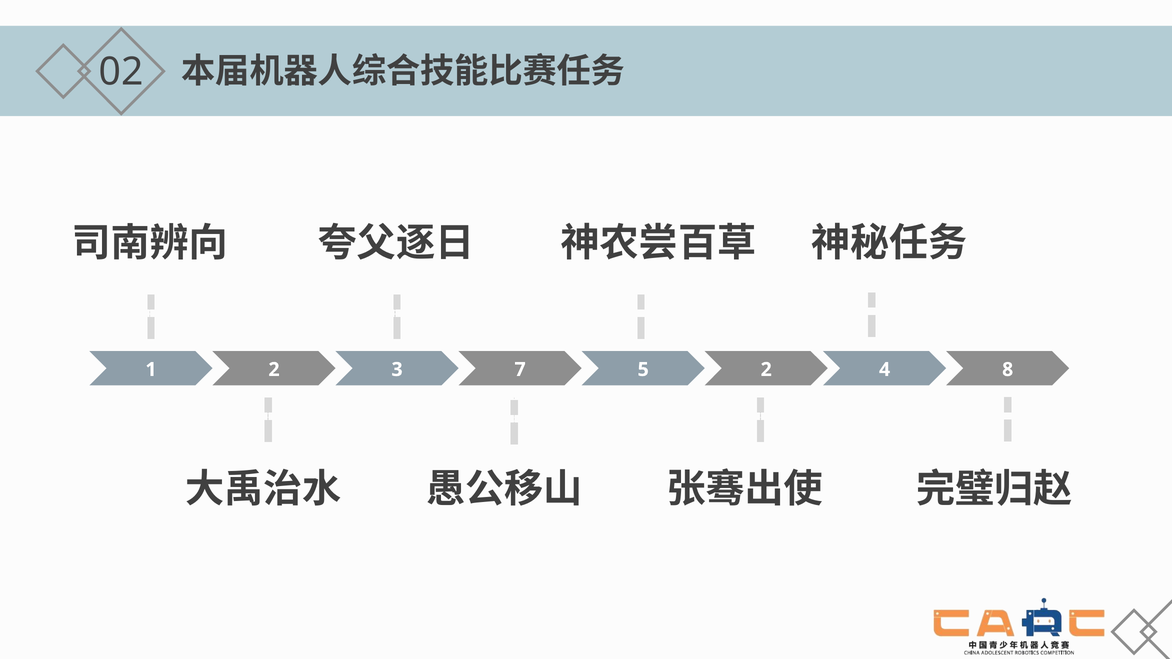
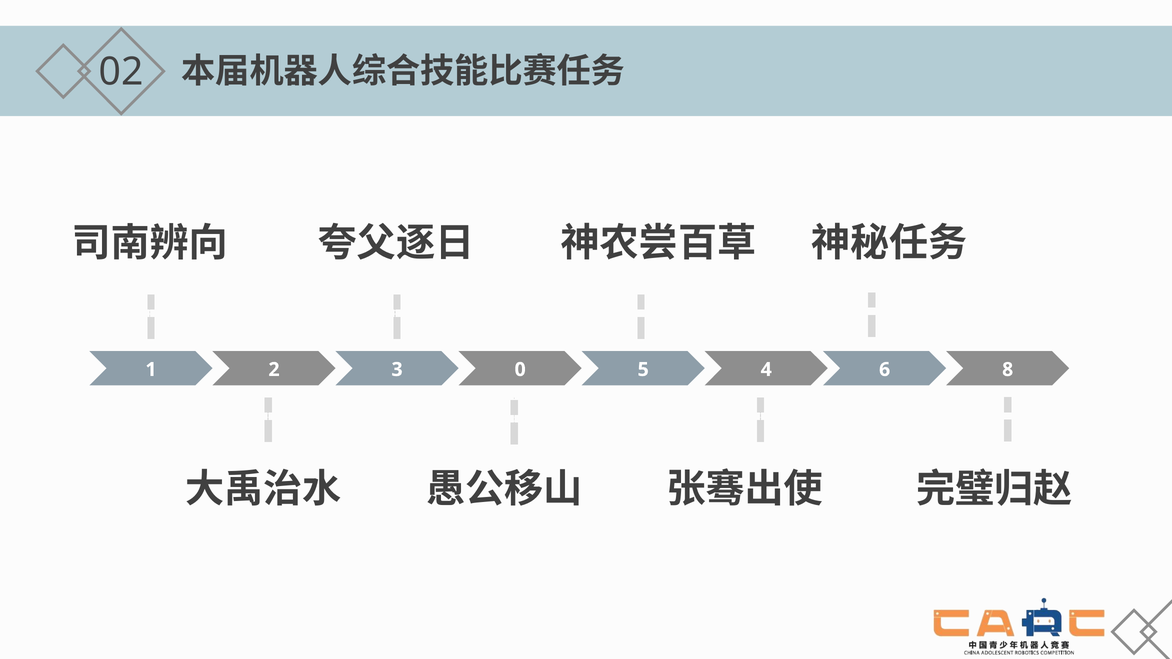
7: 7 -> 0 (520, 370)
5 2: 2 -> 4 (766, 370)
4: 4 -> 6 (885, 370)
